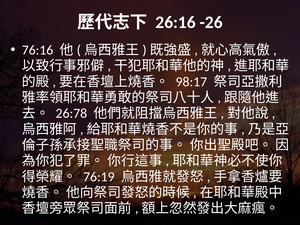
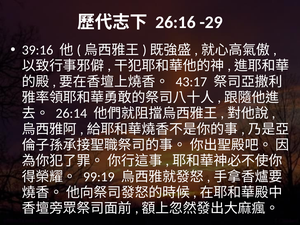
-26: -26 -> -29 (211, 22)
76:16: 76:16 -> 39:16 (38, 50)
98:17: 98:17 -> 43:17 (191, 82)
26:78: 26:78 -> 26:14 (71, 113)
76:19: 76:19 -> 99:19 (99, 177)
